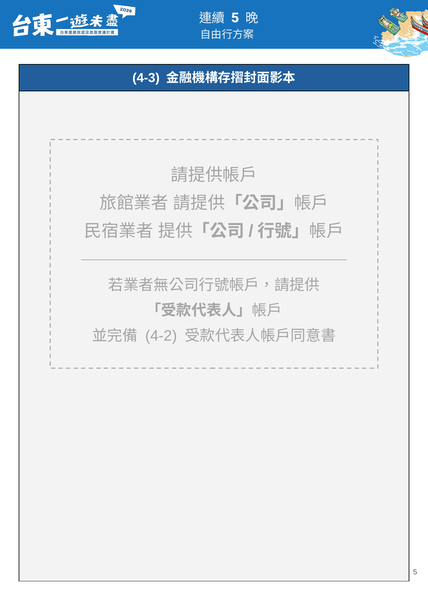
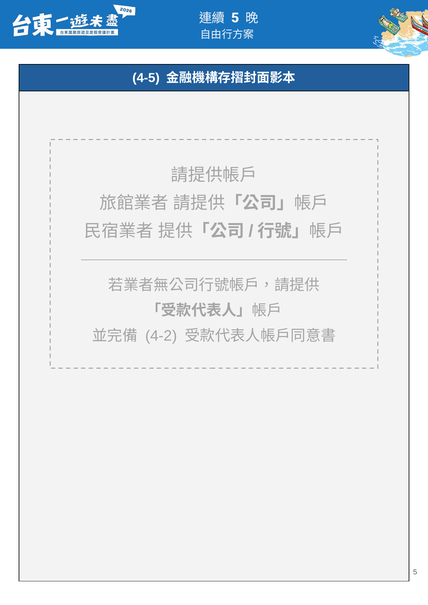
4-3: 4-3 -> 4-5 (146, 78)
